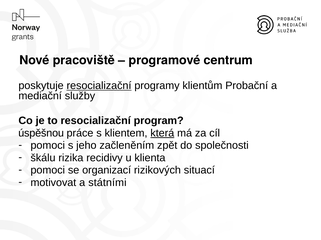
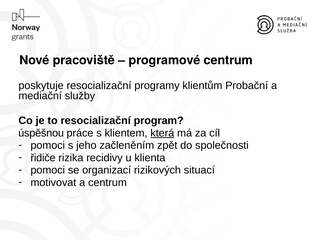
resocializační underline: present -> none (99, 86)
škálu: škálu -> řidiče (43, 158)
a státními: státními -> centrum (107, 183)
